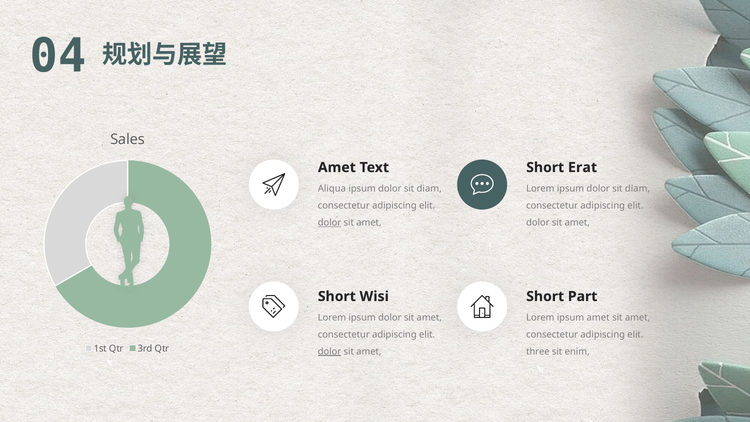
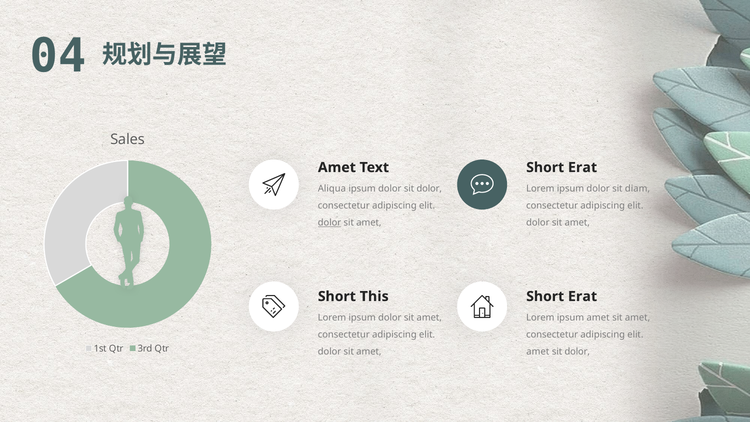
diam: diam -> dolor (429, 189)
Wisi: Wisi -> This (374, 296)
Part: Part -> Erat (583, 296)
dolor underline: present -> none (330, 351)
three: three -> amet (538, 351)
enim: enim -> dolor (577, 351)
